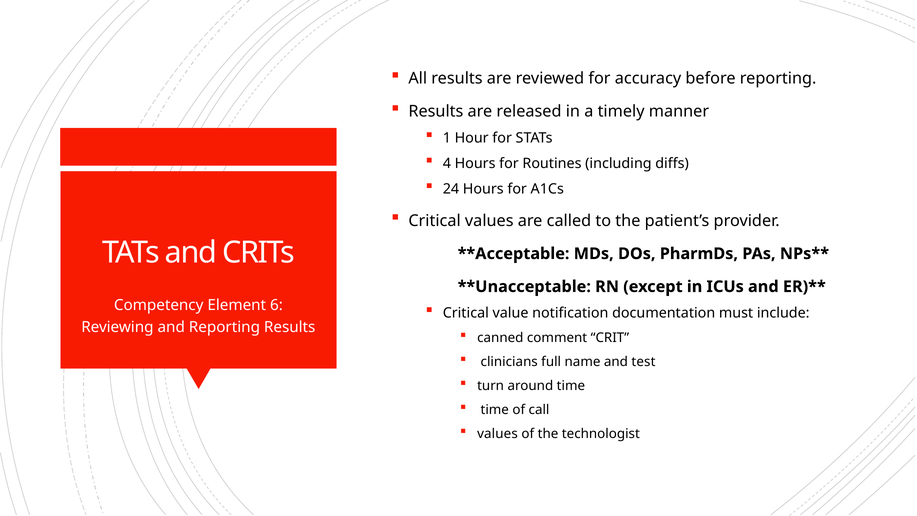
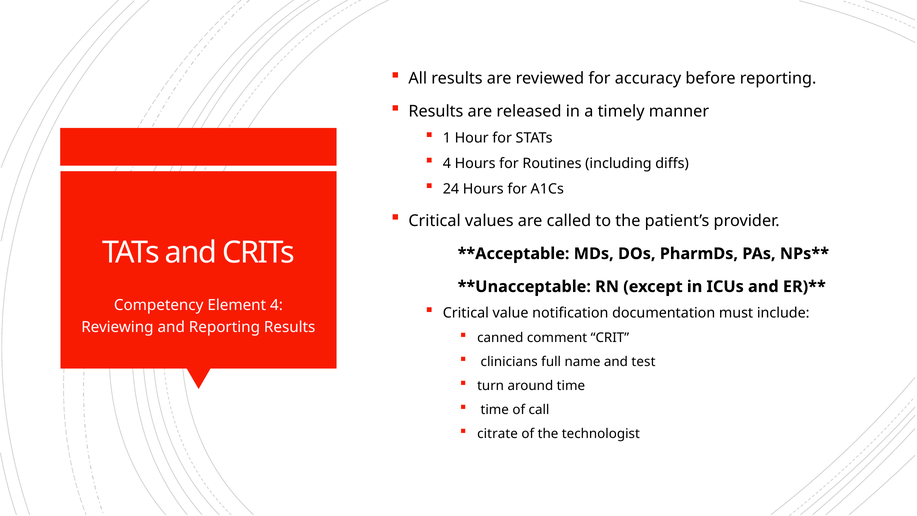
Element 6: 6 -> 4 (277, 305)
values: values -> citrate (498, 434)
